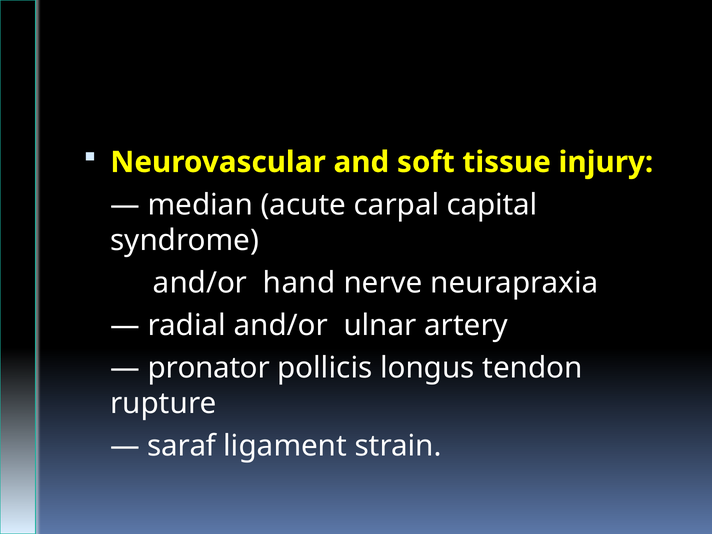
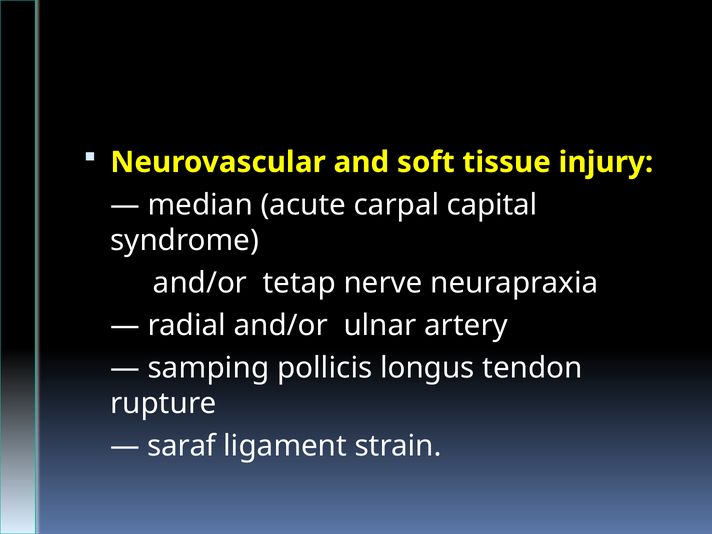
hand: hand -> tetap (299, 283)
pronator: pronator -> samping (209, 368)
